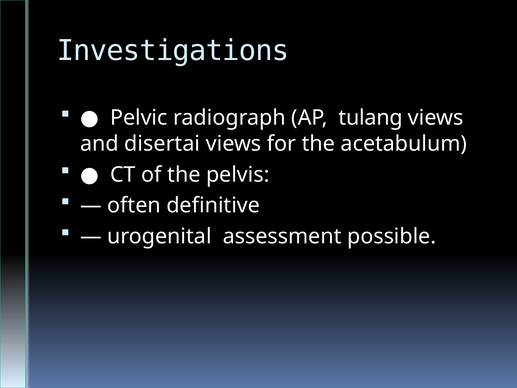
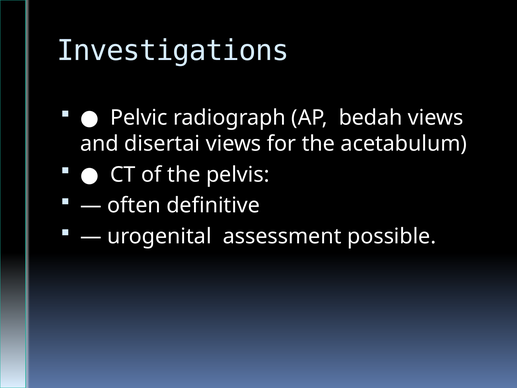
tulang: tulang -> bedah (371, 118)
